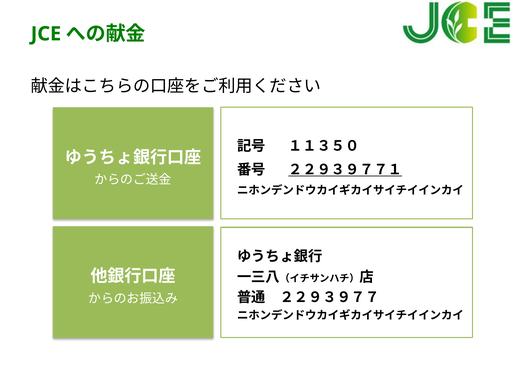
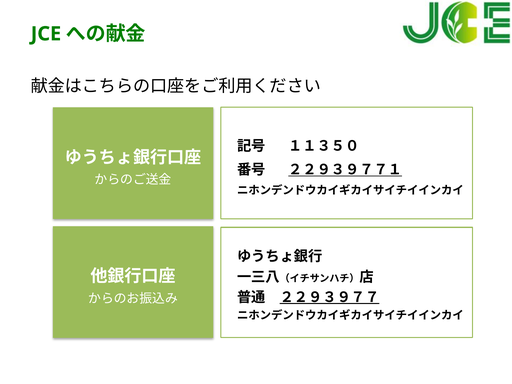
２２９３９７７ underline: none -> present (330, 297)
